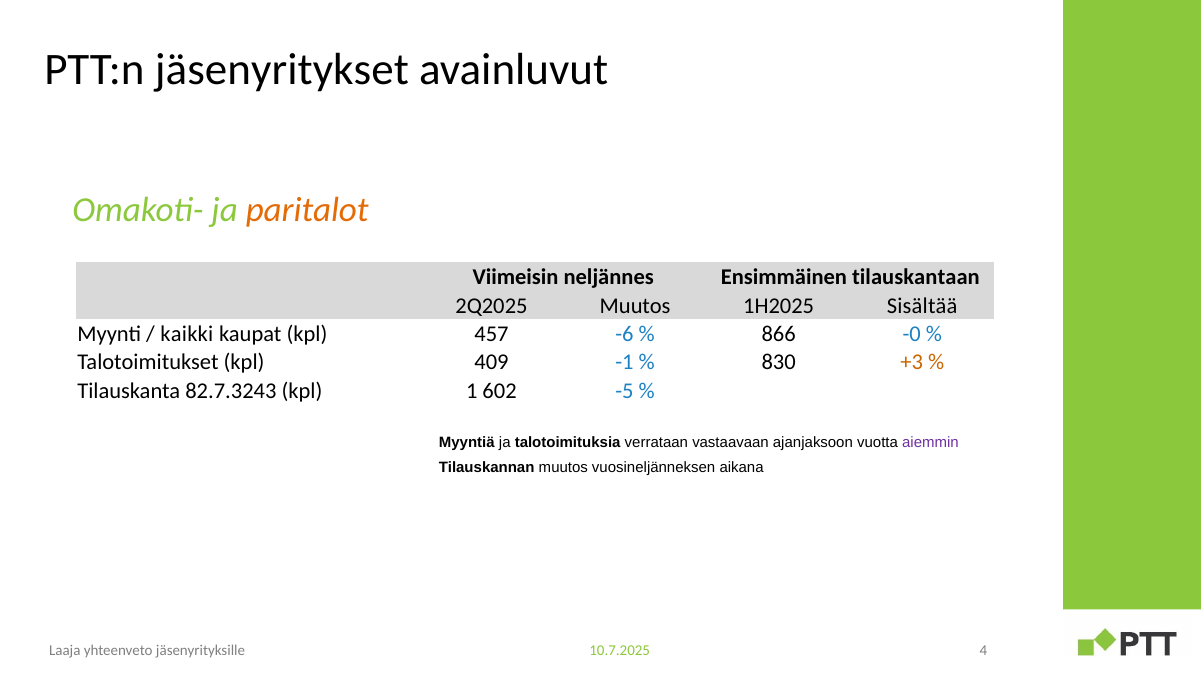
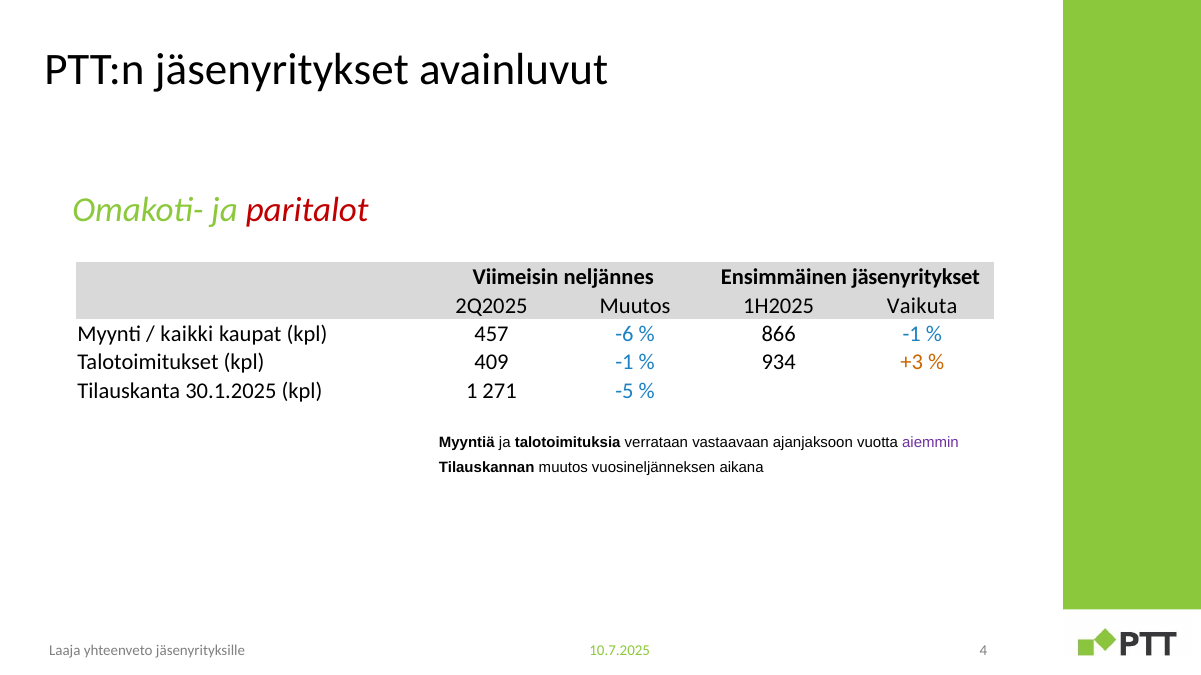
paritalot colour: orange -> red (307, 210)
Ensimmäinen tilauskantaan: tilauskantaan -> jäsenyritykset (916, 278)
Sisältää: Sisältää -> Vaikuta (922, 306)
866 -0: -0 -> -1 (912, 334)
830: 830 -> 934 (779, 363)
82.7.3243: 82.7.3243 -> 30.1.2025 (231, 391)
602: 602 -> 271 (500, 391)
